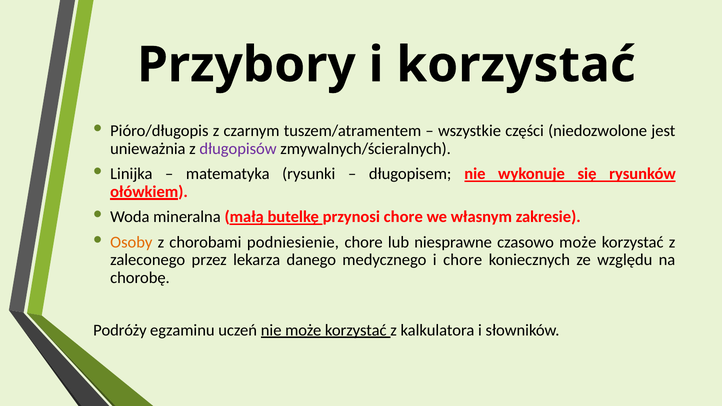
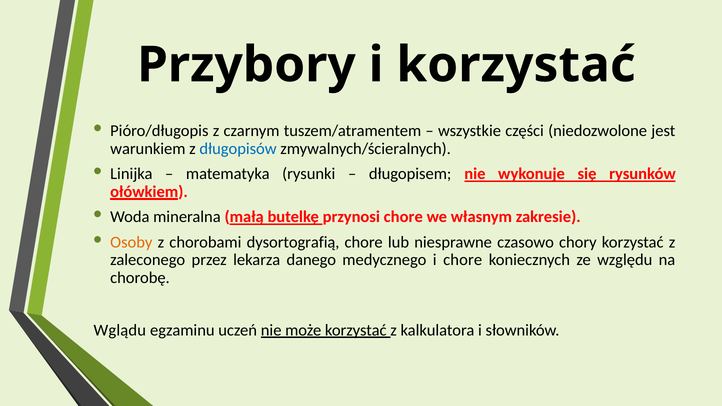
unieważnia: unieważnia -> warunkiem (148, 149)
długopisów colour: purple -> blue (238, 149)
podniesienie: podniesienie -> dysortografią (293, 242)
czasowo może: może -> chory (578, 242)
Podróży: Podróży -> Wglądu (120, 330)
